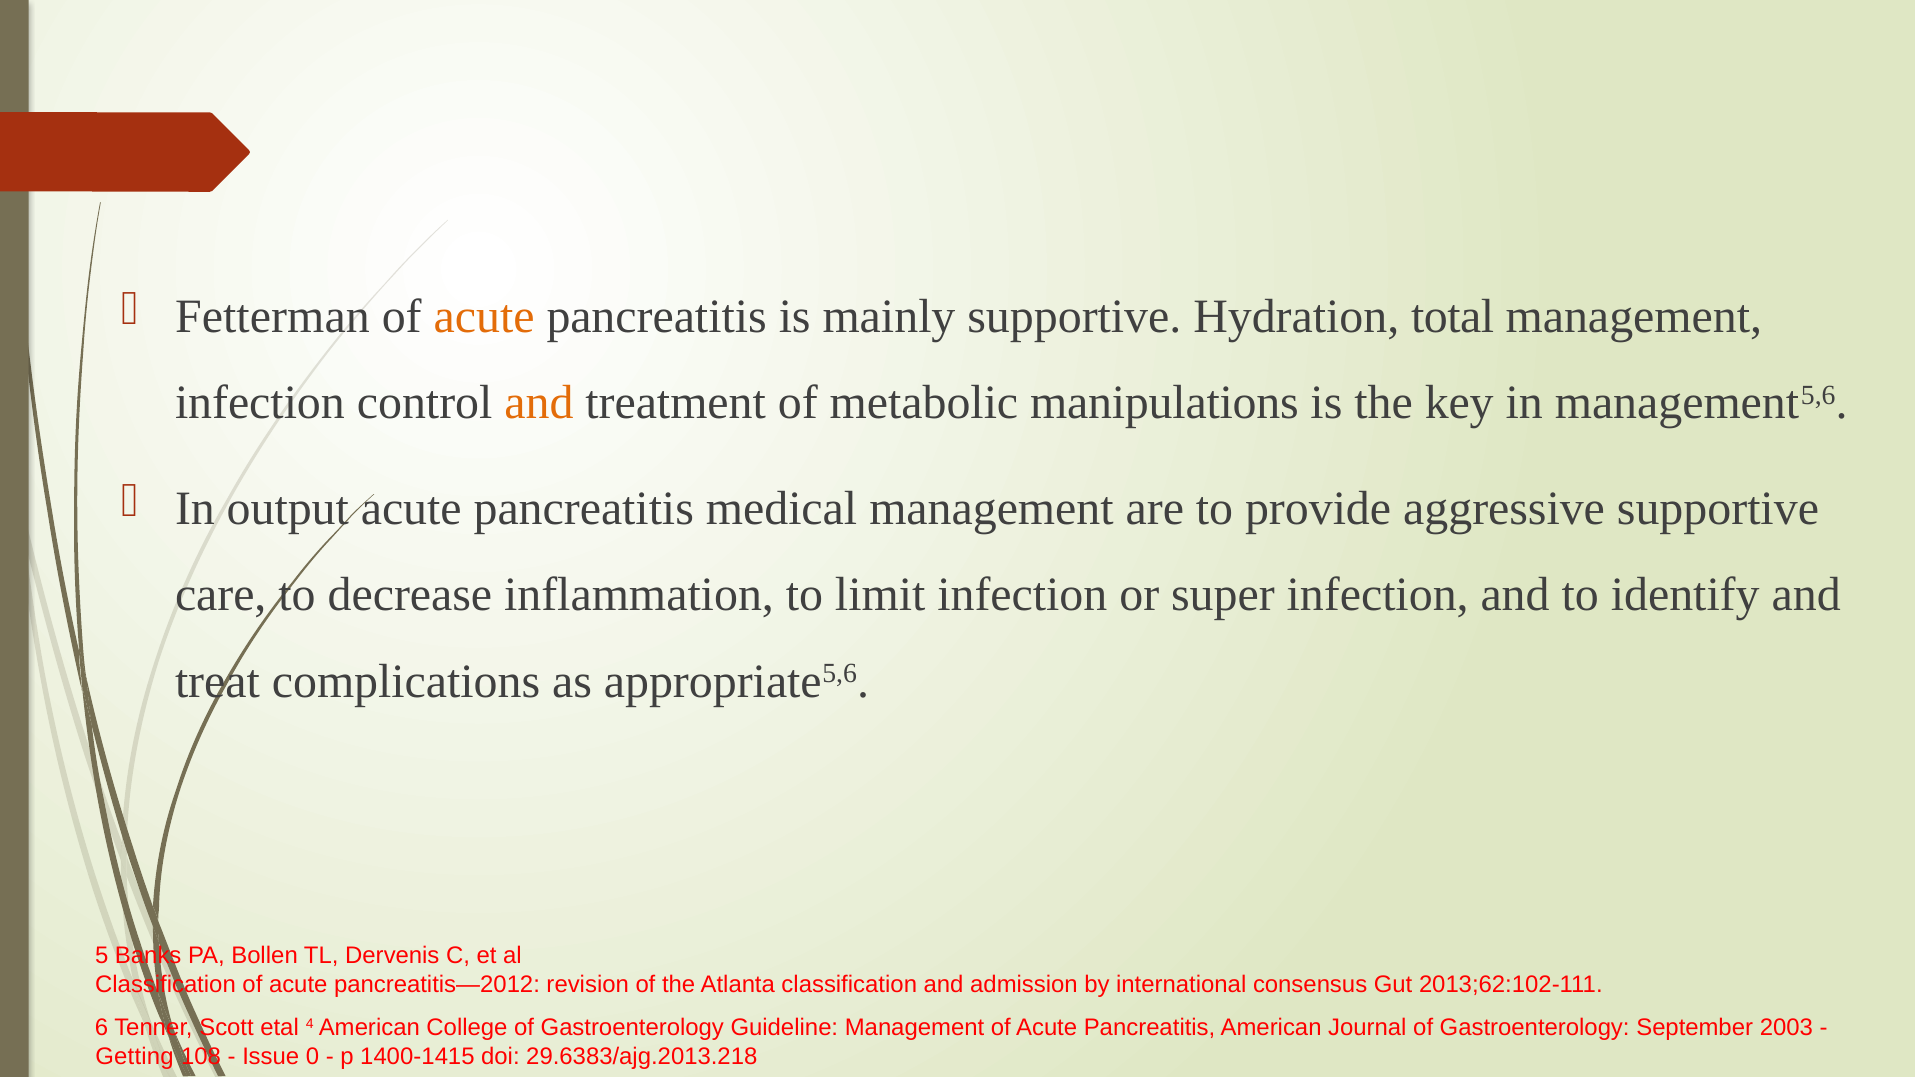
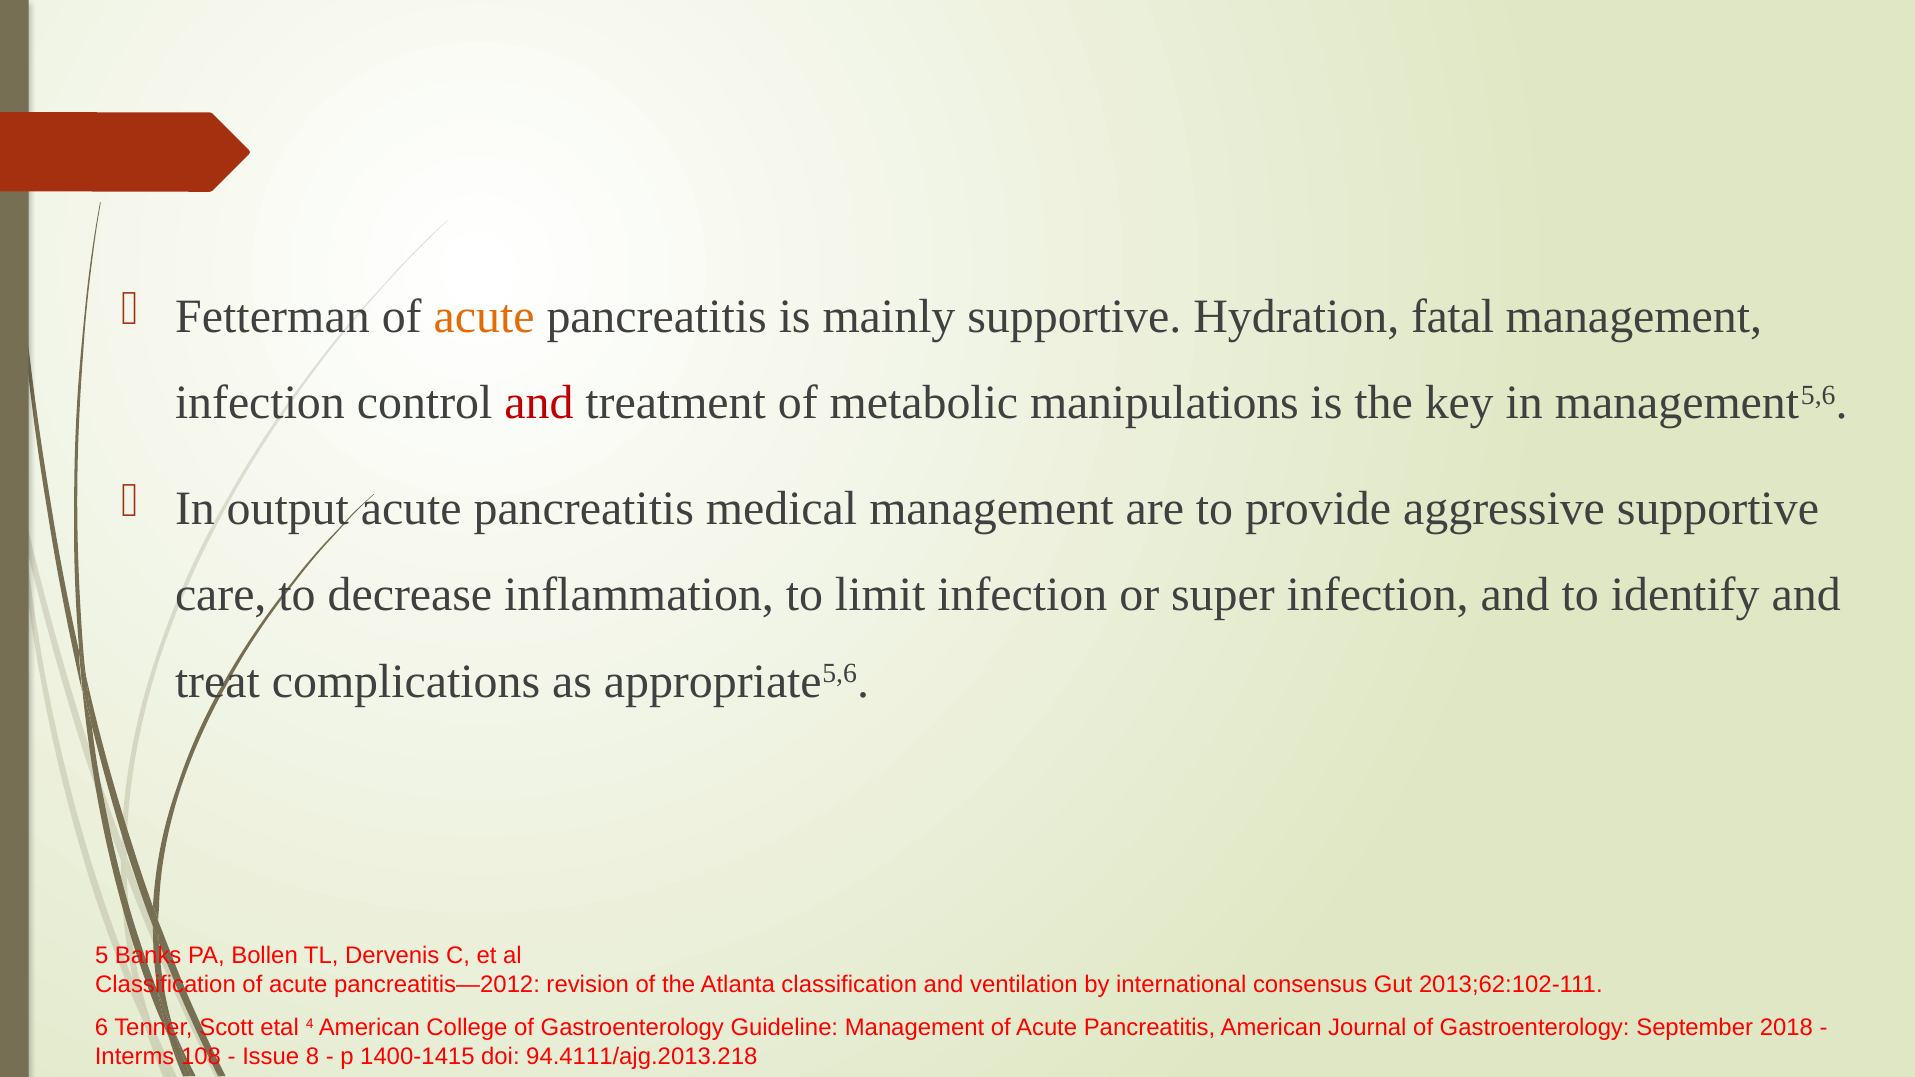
total: total -> fatal (1453, 317)
and colour: orange -> red (539, 403)
admission: admission -> ventilation (1024, 985)
2003: 2003 -> 2018 (1786, 1028)
Getting: Getting -> Interms (135, 1056)
0: 0 -> 8 (312, 1056)
29.6383/ajg.2013.218: 29.6383/ajg.2013.218 -> 94.4111/ajg.2013.218 (642, 1056)
